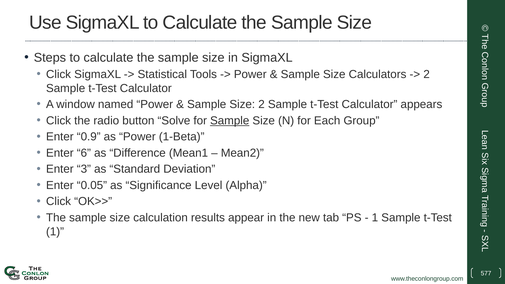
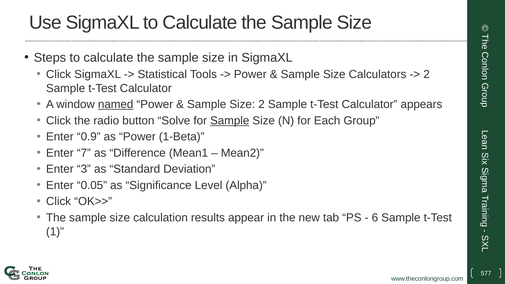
named underline: none -> present (116, 104)
6: 6 -> 7 (84, 153)
1: 1 -> 6 (375, 218)
